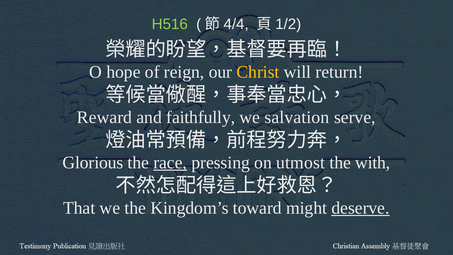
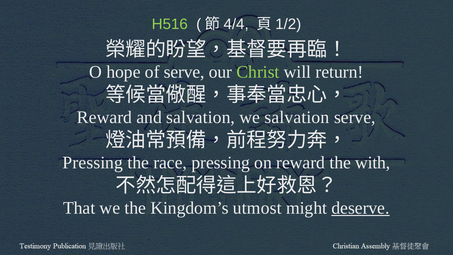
of reign: reign -> serve (184, 72)
Christ colour: yellow -> light green (258, 72)
and faithfully: faithfully -> salvation (201, 117)
Glorious: Glorious -> Pressing (93, 163)
race underline: present -> none (170, 163)
on utmost: utmost -> reward (301, 163)
toward: toward -> utmost (257, 208)
